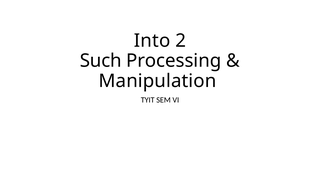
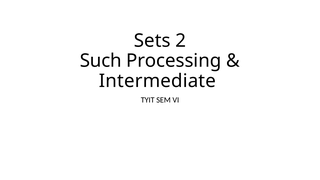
Into: Into -> Sets (152, 41)
Manipulation: Manipulation -> Intermediate (157, 81)
